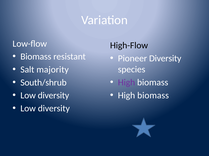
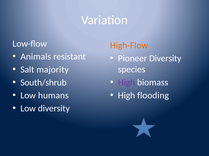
High-Flow colour: black -> orange (129, 46)
Biomass: Biomass -> Animals (36, 57)
biomass: biomass -> flooding (153, 96)
diversity: diversity -> humans (53, 96)
